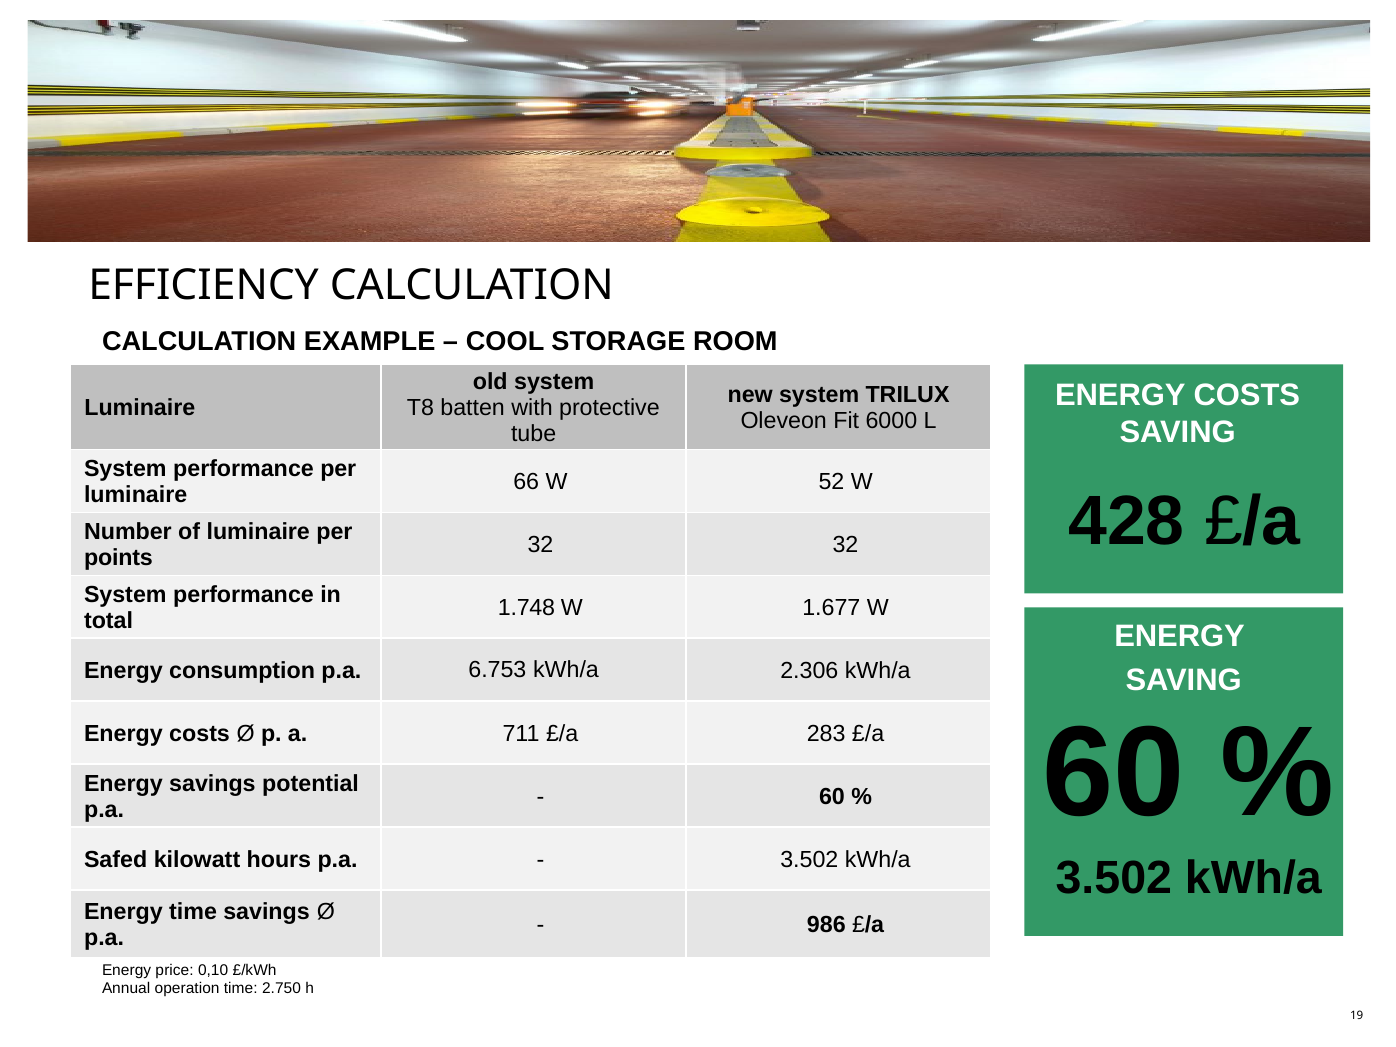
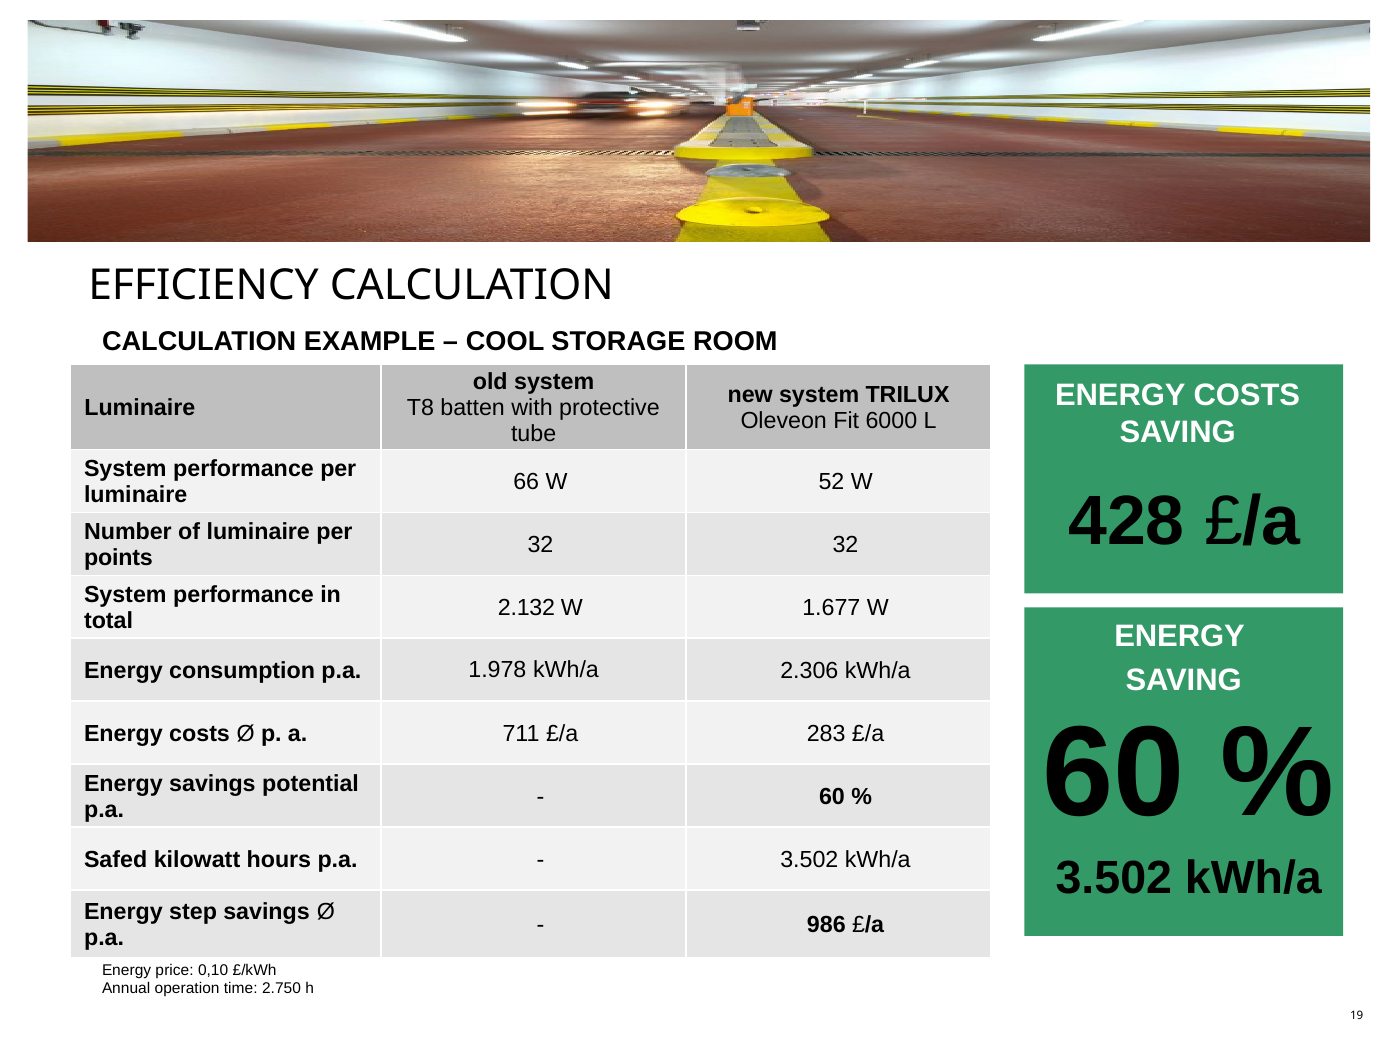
1.748: 1.748 -> 2.132 (526, 608)
6.753: 6.753 -> 1.978 (497, 670)
Energy time: time -> step (193, 912)
